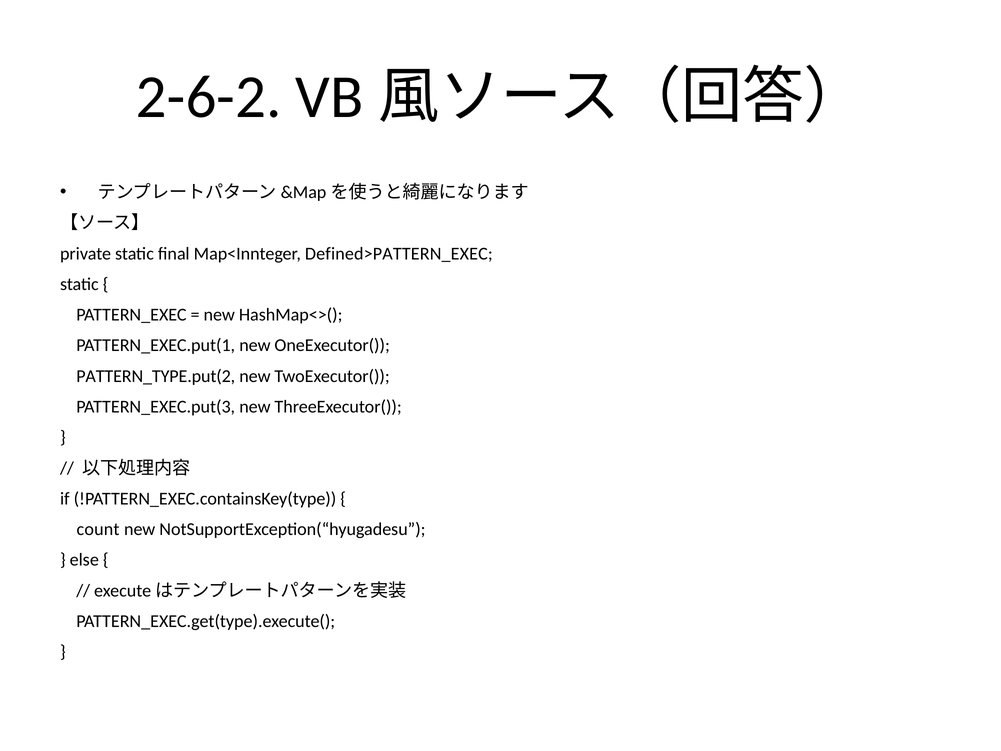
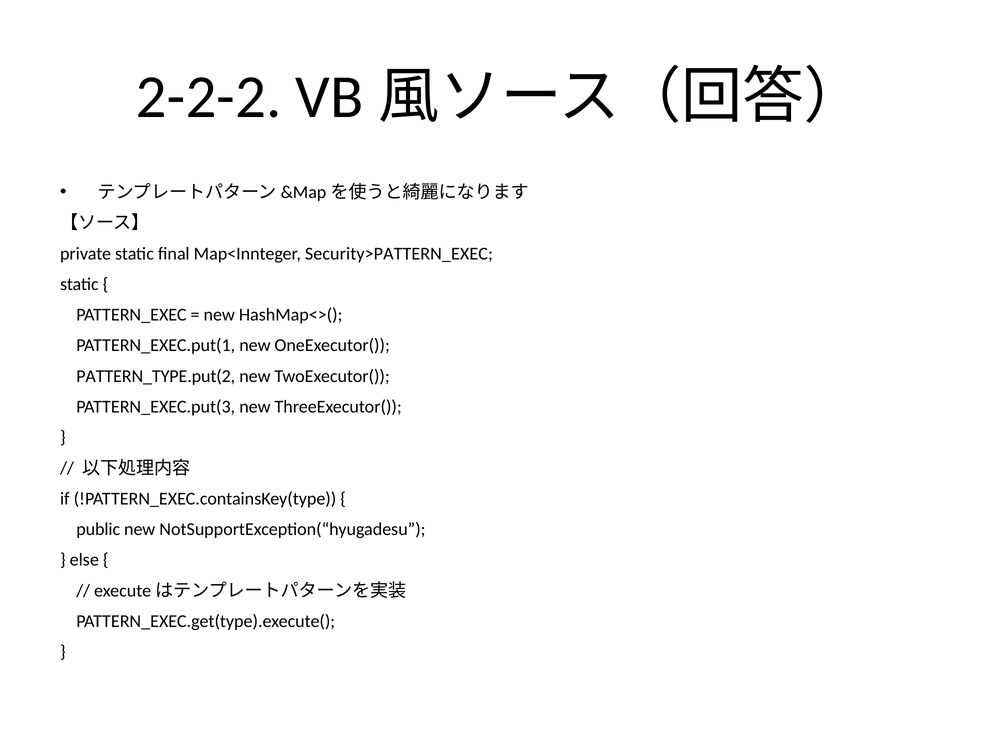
2-6-2: 2-6-2 -> 2-2-2 (209, 97)
Defined>PATTERN_EXEC: Defined>PATTERN_EXEC -> Security>PATTERN_EXEC (399, 254)
count: count -> public (98, 529)
